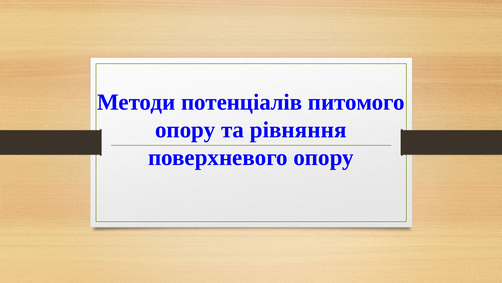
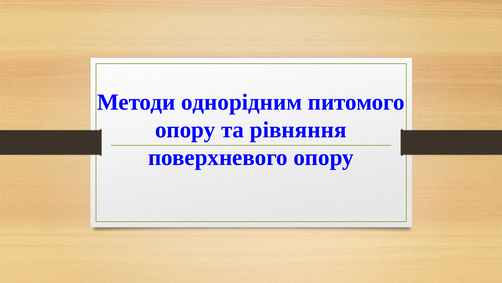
потенціалів: потенціалів -> однорідним (242, 102)
